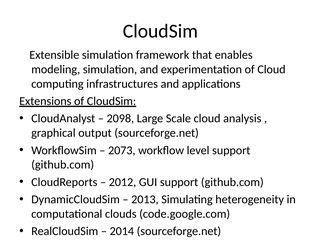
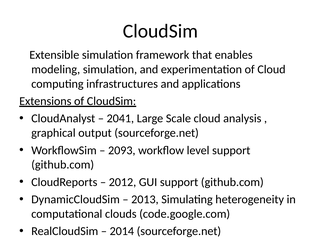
2098: 2098 -> 2041 (120, 118)
2073: 2073 -> 2093 (122, 150)
